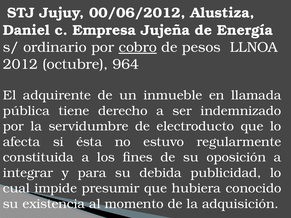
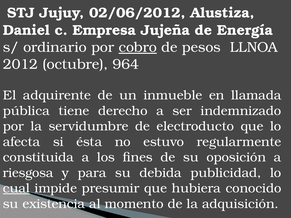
00/06/2012: 00/06/2012 -> 02/06/2012 (137, 13)
integrar: integrar -> riesgosa (28, 173)
cual underline: none -> present (16, 189)
